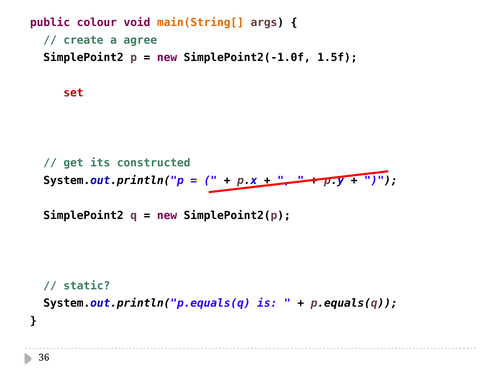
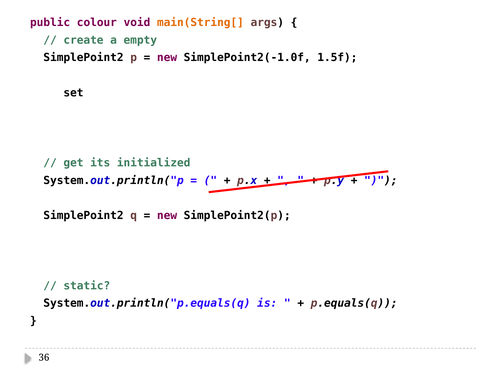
agree: agree -> empty (140, 40)
set colour: red -> black (73, 93)
constructed: constructed -> initialized (154, 163)
